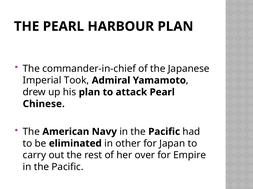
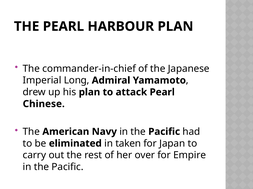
Took: Took -> Long (77, 81)
other: other -> taken (128, 144)
